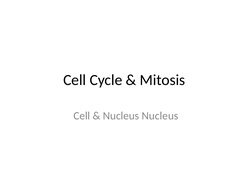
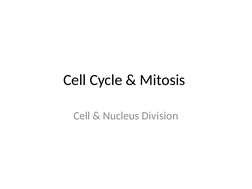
Nucleus Nucleus: Nucleus -> Division (160, 116)
